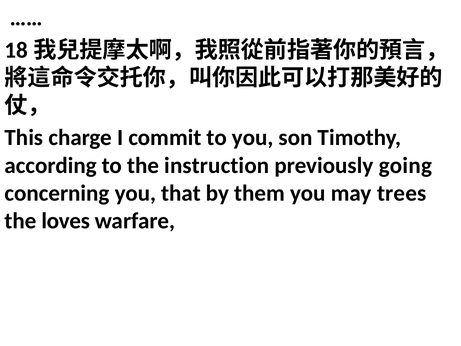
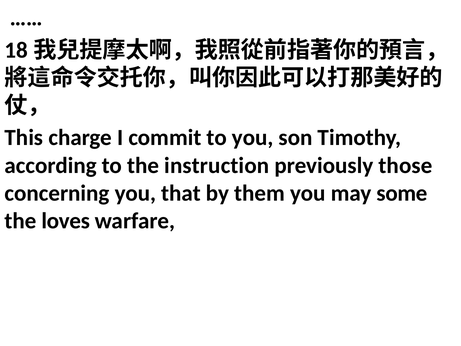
going: going -> those (405, 165)
trees: trees -> some (402, 193)
